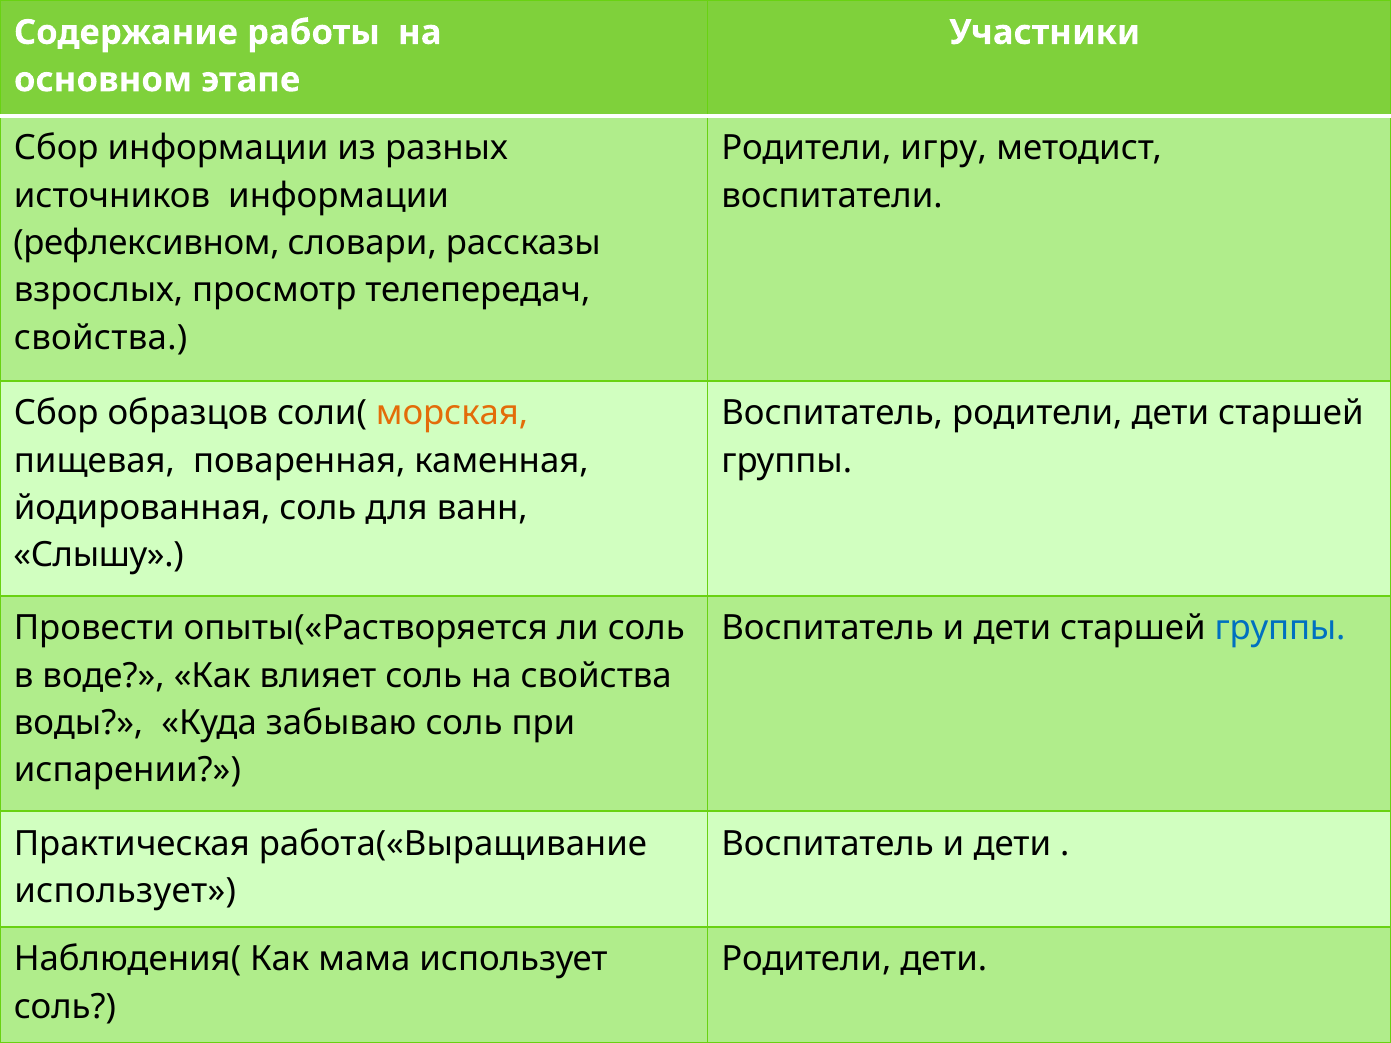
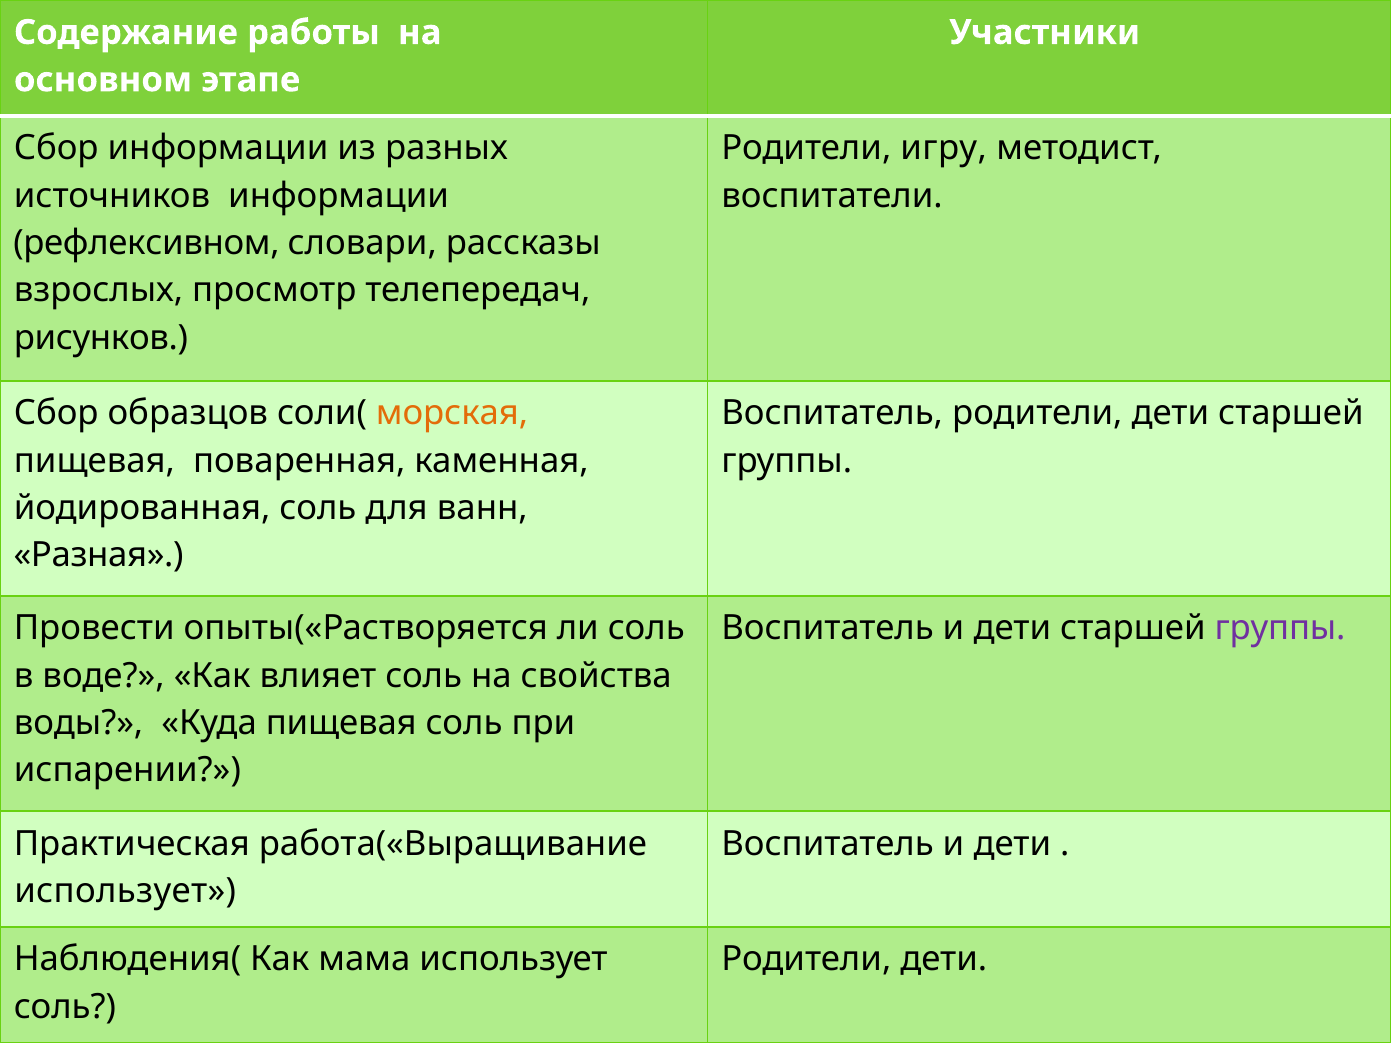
свойства: свойства -> рисунков (101, 338)
Слышу: Слышу -> Разная (99, 555)
группы colour: blue -> purple (1280, 629)
Куда забываю: забываю -> пищевая (341, 723)
